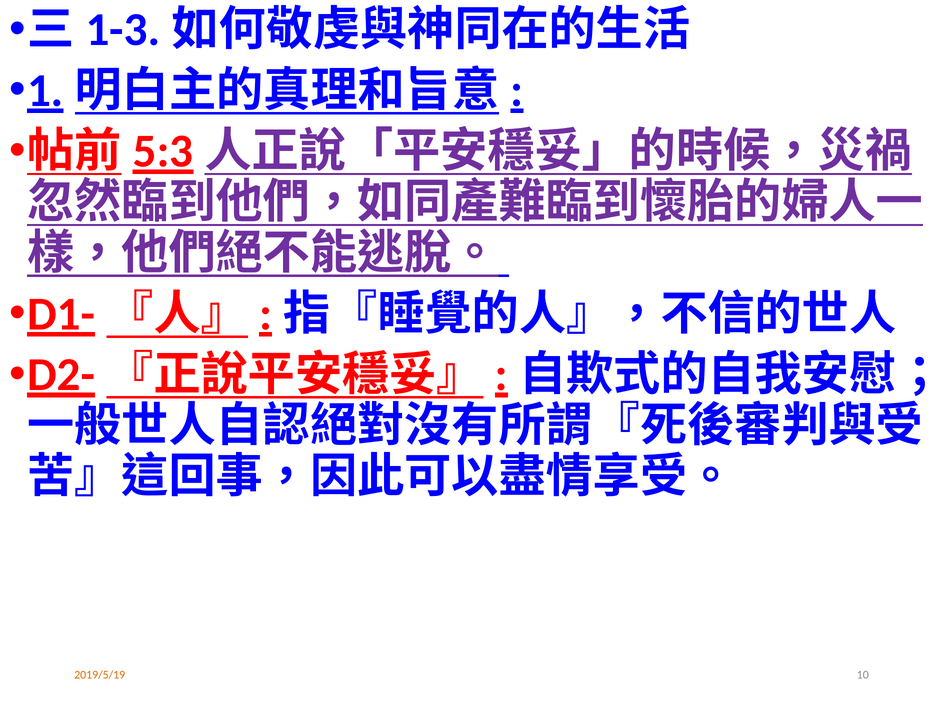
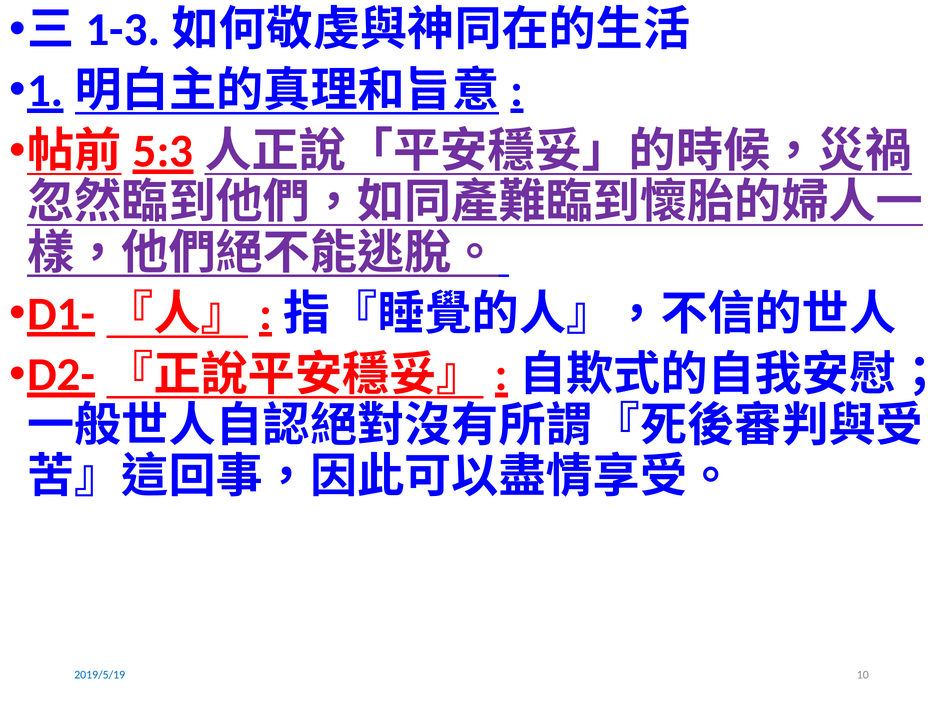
2019/5/19 colour: orange -> blue (100, 675)
